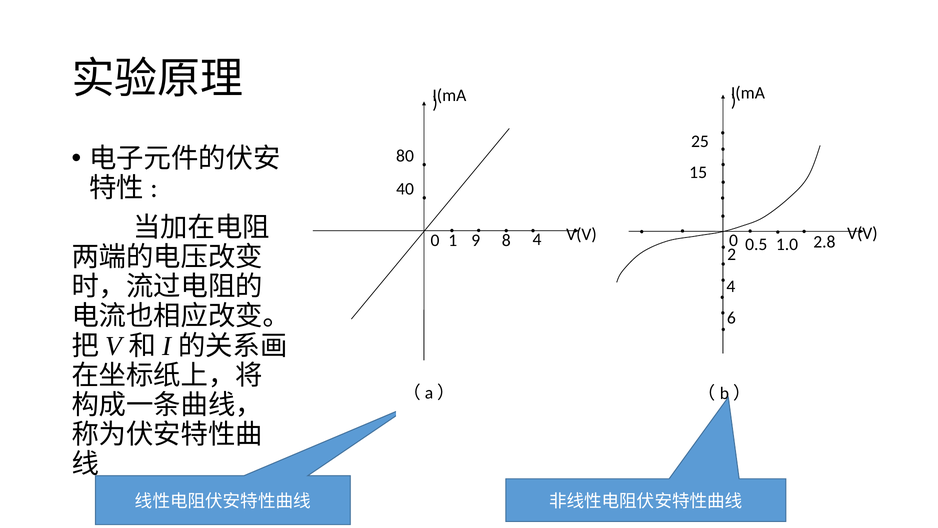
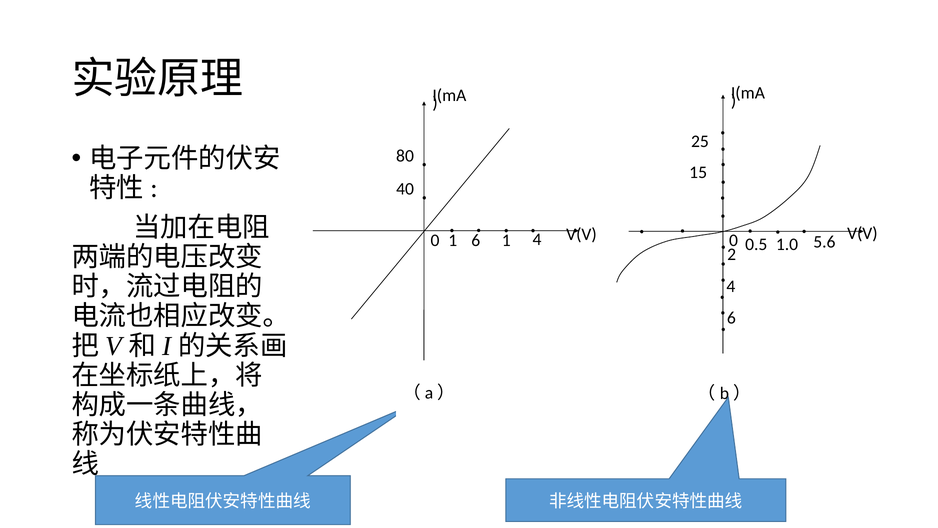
0 9: 9 -> 6 (476, 240)
1 8: 8 -> 1 (506, 240)
2.8: 2.8 -> 5.6 (824, 242)
